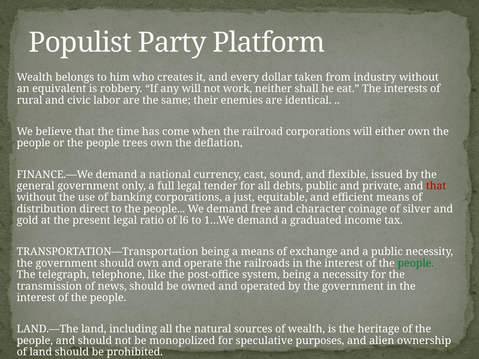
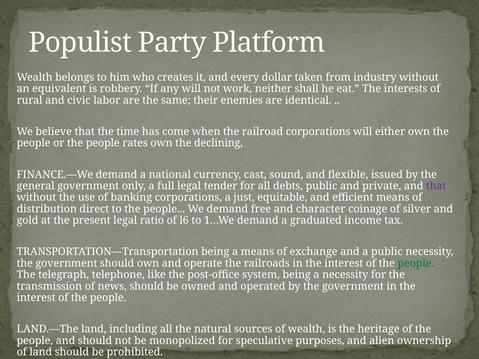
trees: trees -> rates (135, 143)
deflation: deflation -> declining (218, 143)
that colour: red -> purple (436, 186)
